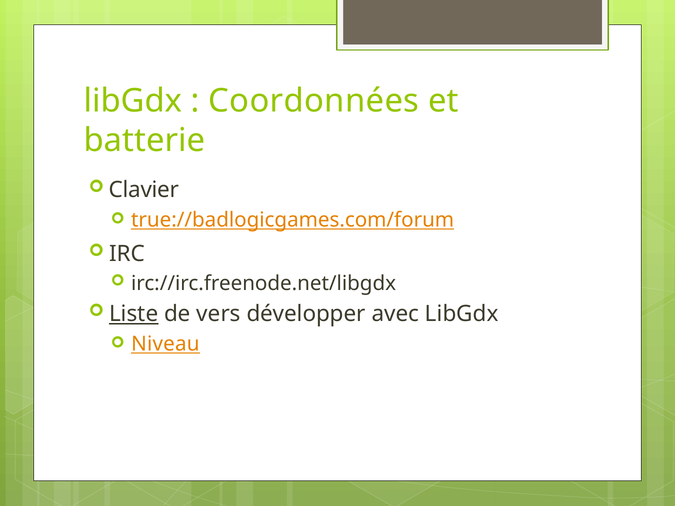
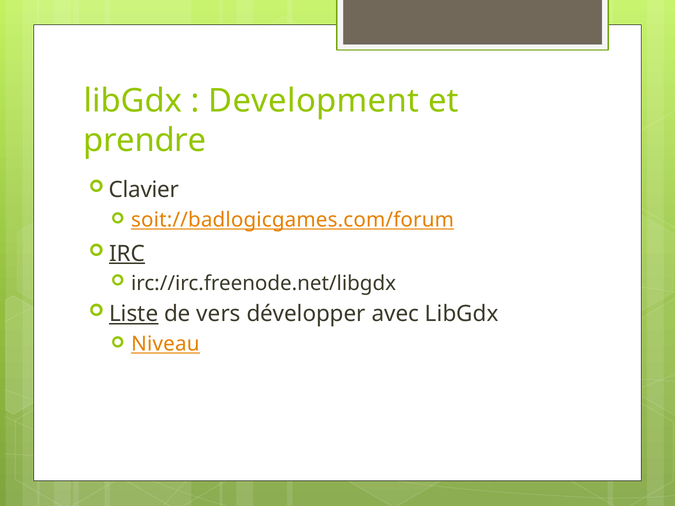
Coordonnées: Coordonnées -> Development (314, 101)
batterie: batterie -> prendre (145, 141)
true://badlogicgames.com/forum: true://badlogicgames.com/forum -> soit://badlogicgames.com/forum (292, 220)
IRC underline: none -> present (127, 254)
